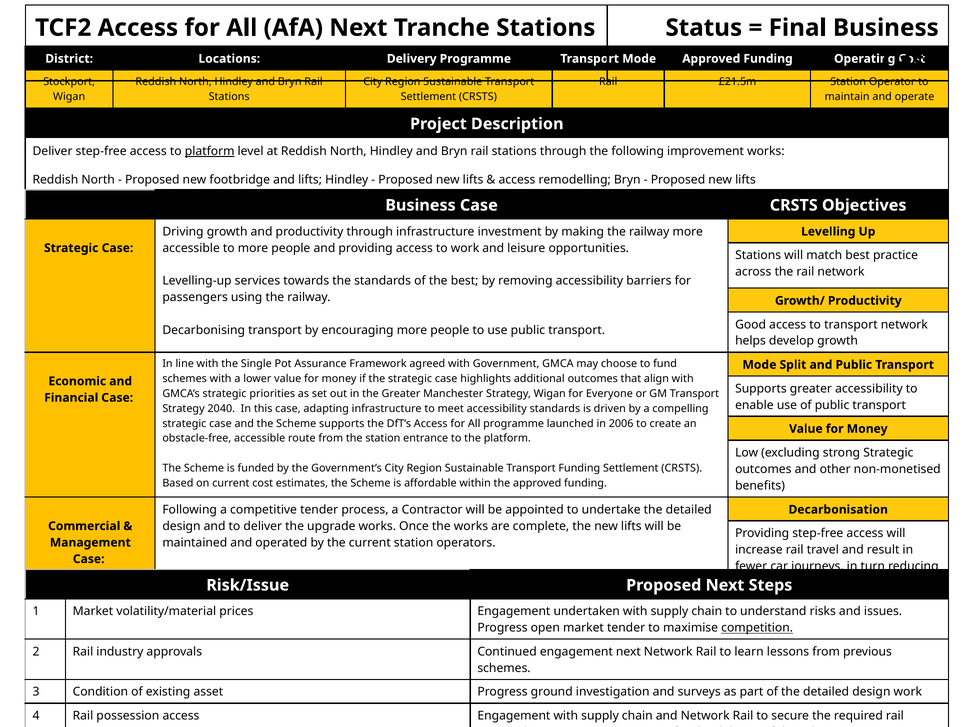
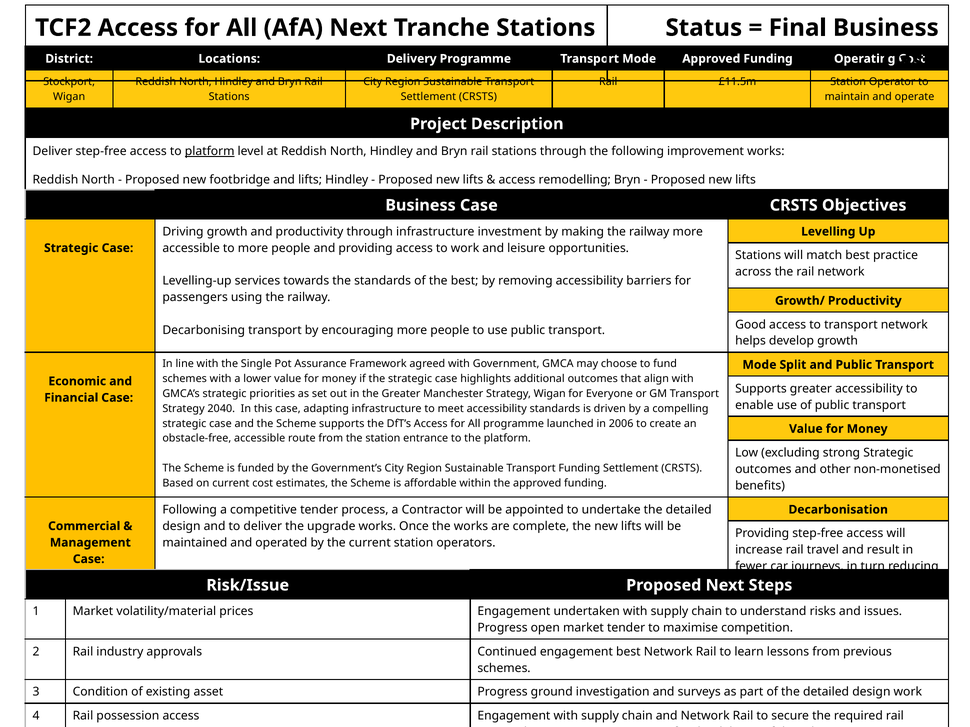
£21.5m: £21.5m -> £11.5m (737, 82)
competition underline: present -> none (757, 628)
engagement next: next -> best (628, 652)
